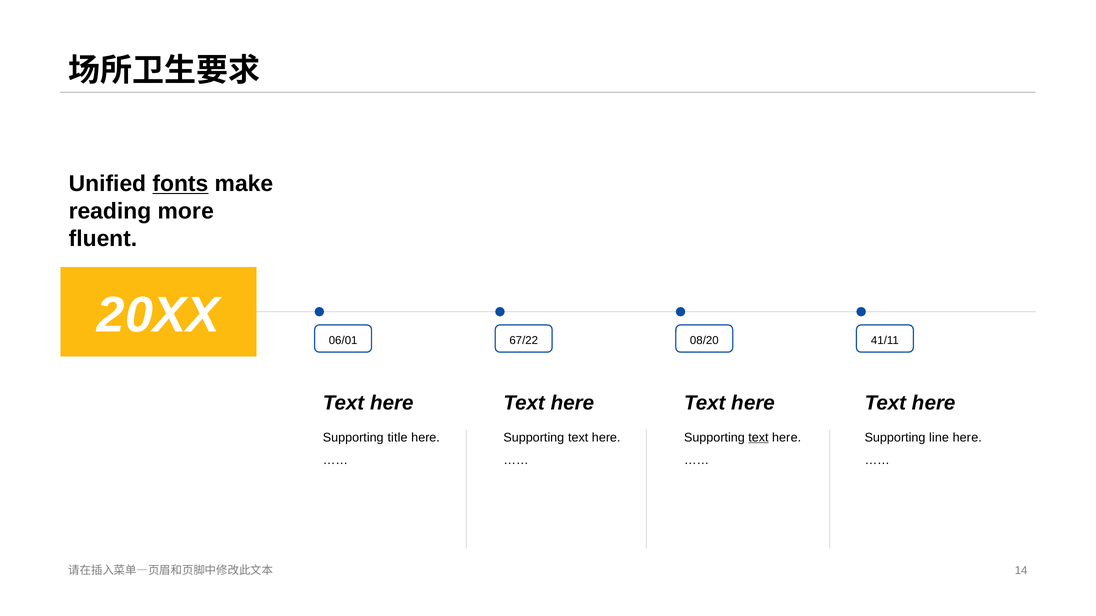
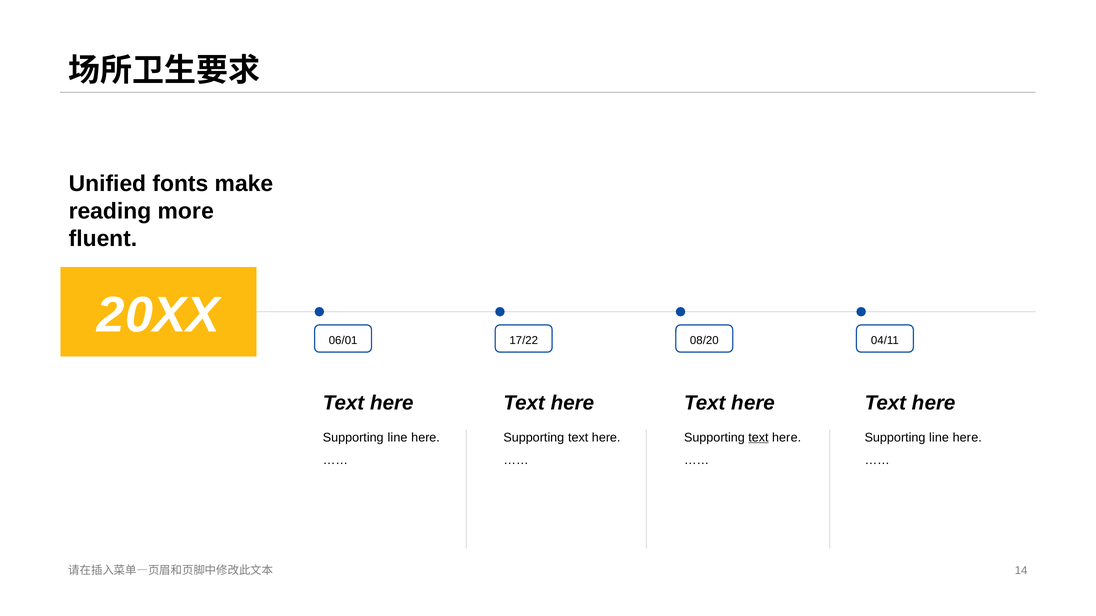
fonts underline: present -> none (180, 184)
67: 67 -> 17 (516, 341)
41: 41 -> 04 (877, 341)
title: title -> line (398, 438)
